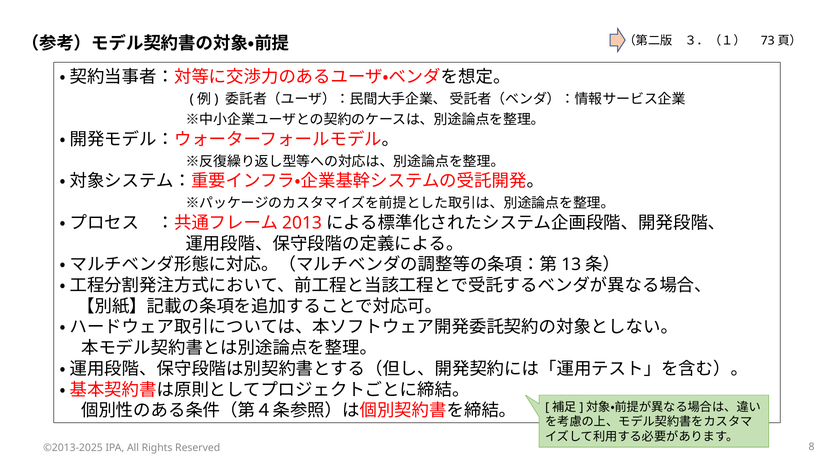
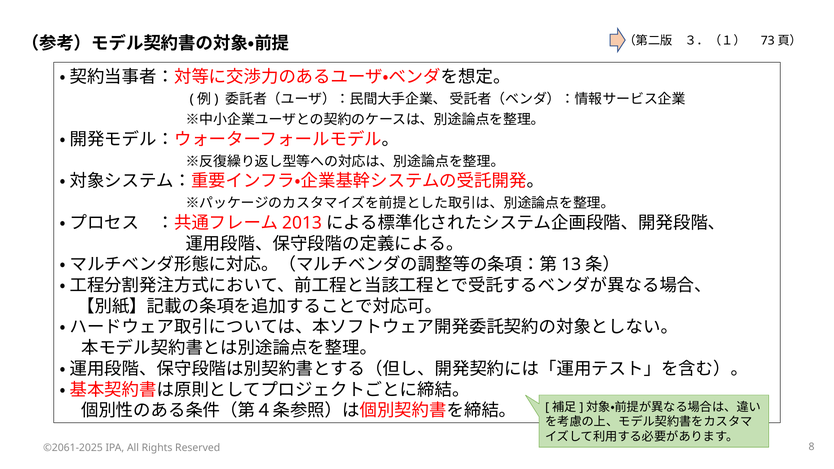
©2013-2025: ©2013-2025 -> ©2061-2025 (73, 448)
